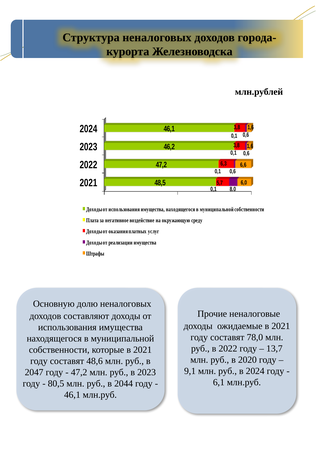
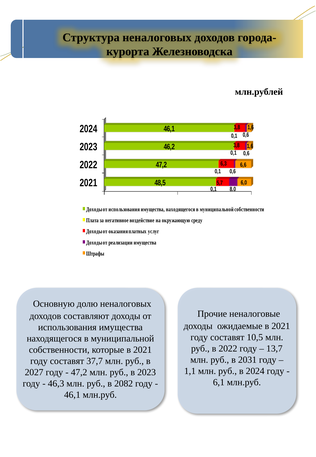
78,0: 78,0 -> 10,5 (255, 337)
2020: 2020 -> 2031 (247, 359)
48,6: 48,6 -> 37,7 (95, 361)
9,1: 9,1 -> 1,1 (190, 371)
2047: 2047 -> 2027 (34, 372)
80,5: 80,5 -> 46,3 (56, 383)
2044: 2044 -> 2082 (124, 383)
